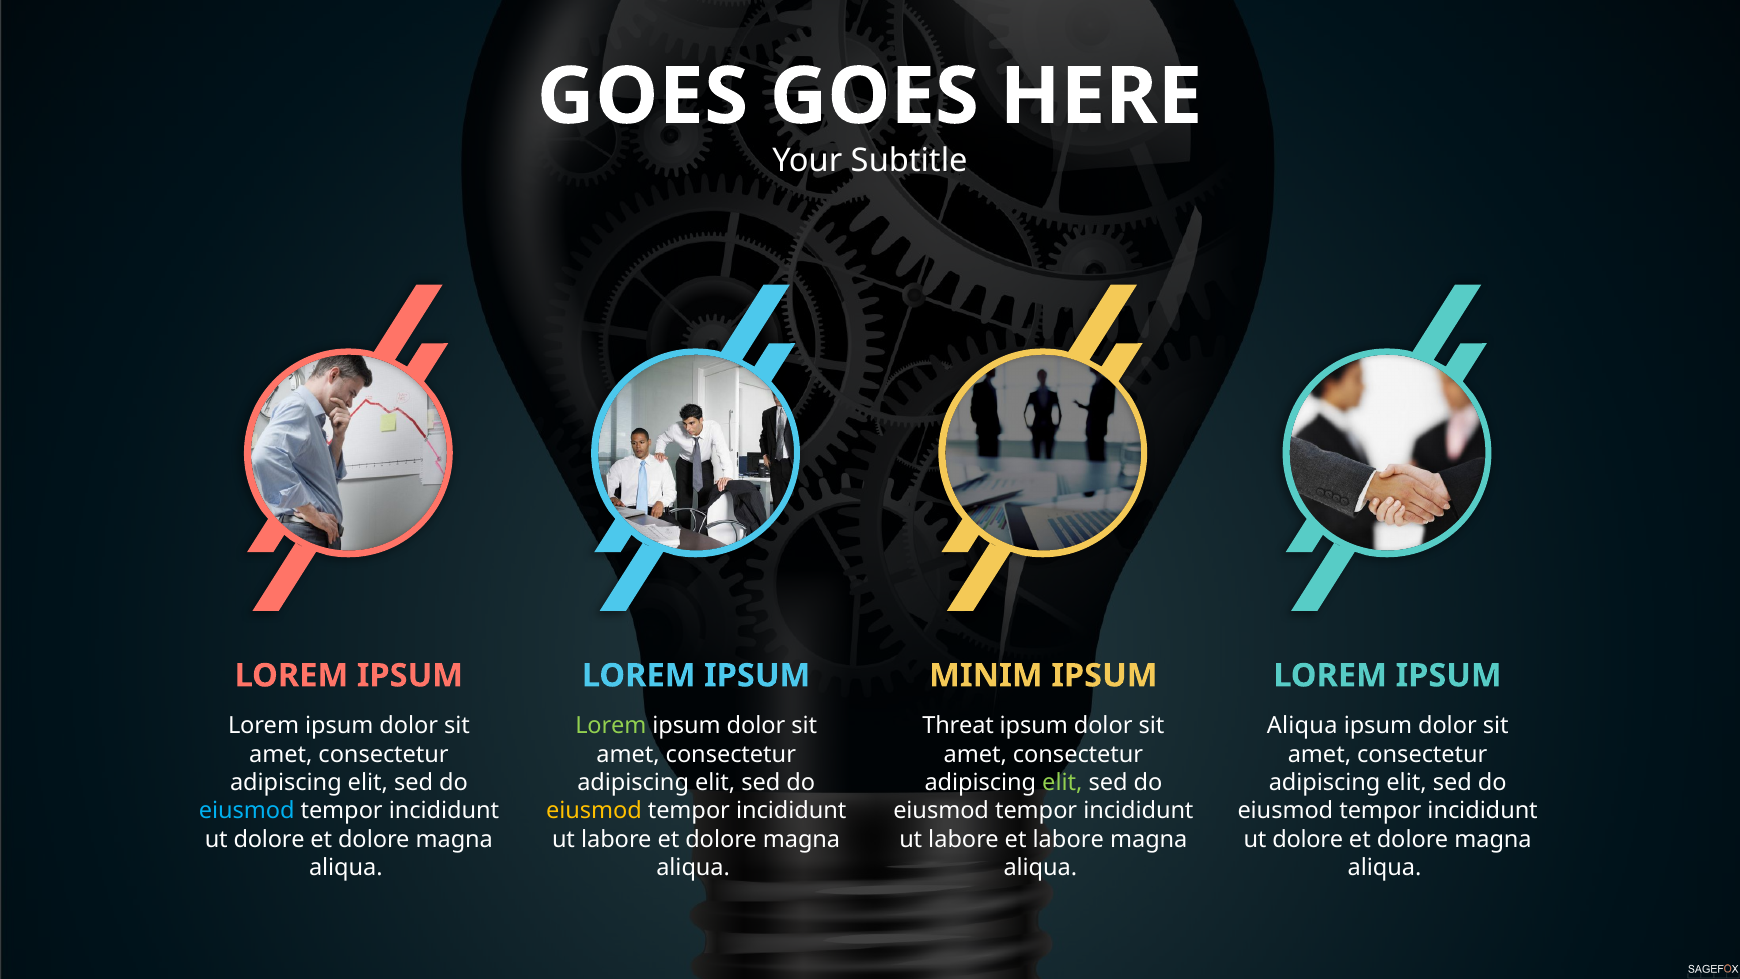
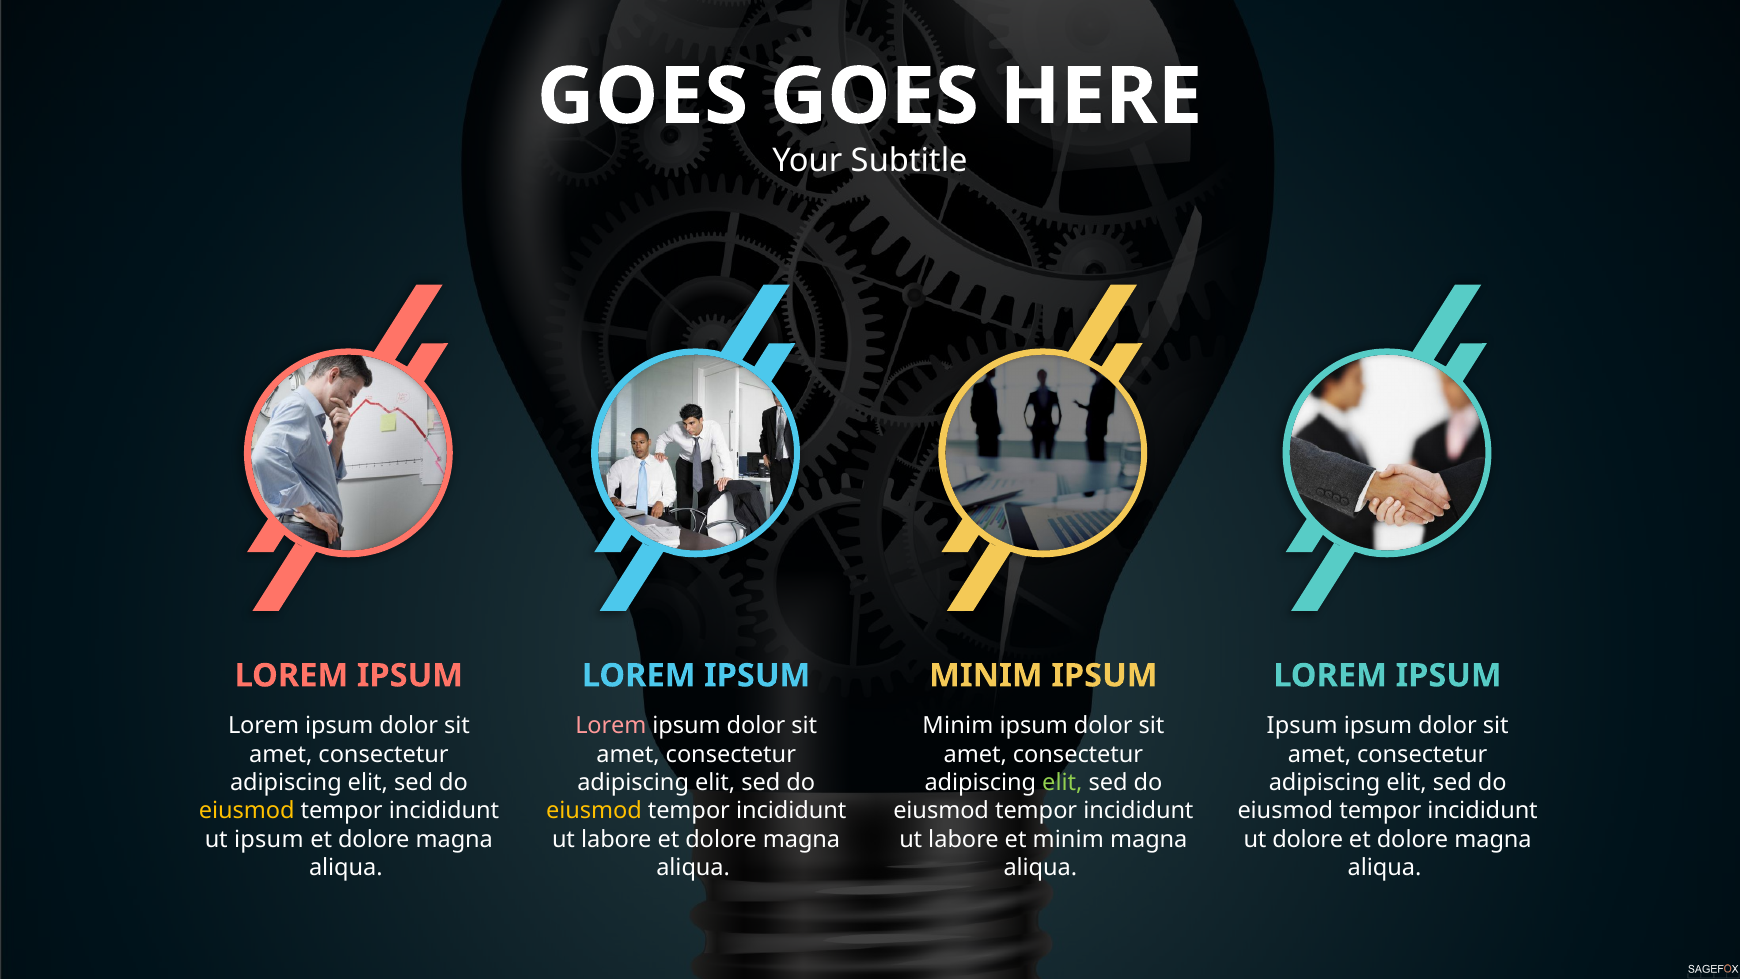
Lorem colour: light green -> pink (611, 726)
Threat: Threat -> Minim (958, 726)
Aliqua: Aliqua -> Ipsum (1302, 726)
eiusmod colour: light blue -> yellow (247, 811)
dolore: dolore -> ipsum (269, 839)
et labore: labore -> minim (1068, 839)
